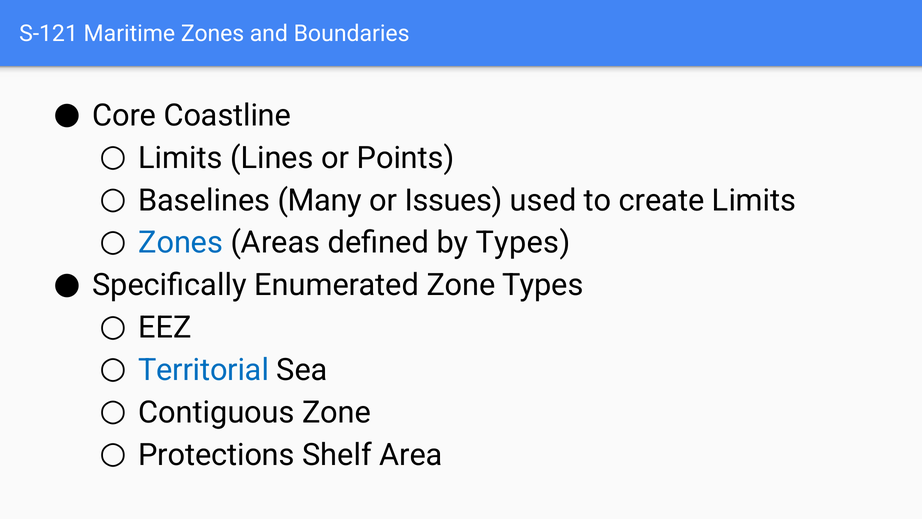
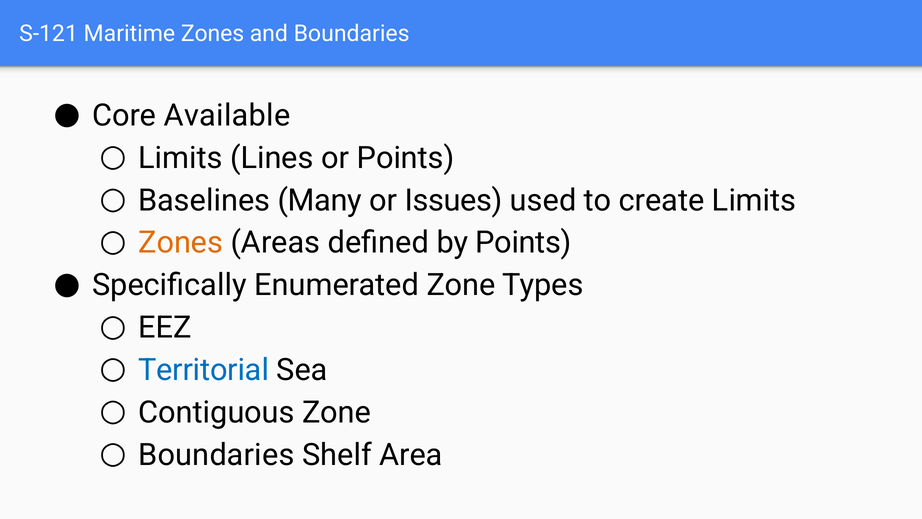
Coastline: Coastline -> Available (227, 115)
Zones colour: blue -> orange (181, 243)
by Types: Types -> Points (523, 243)
Protections: Protections -> Boundaries (216, 455)
